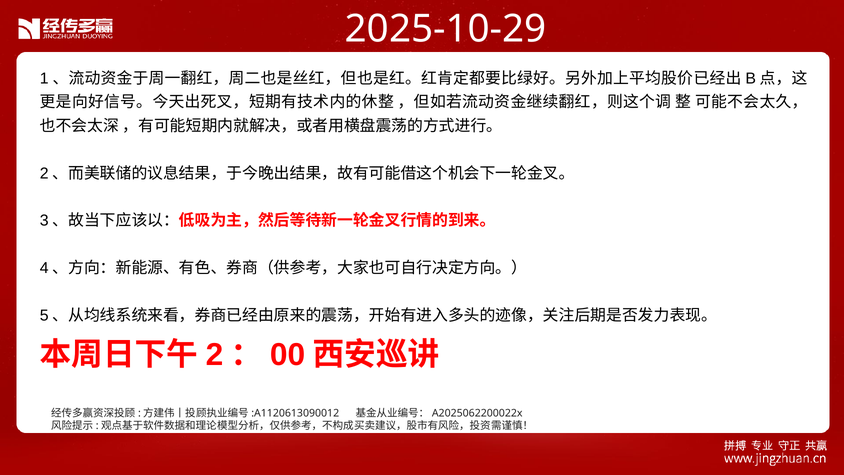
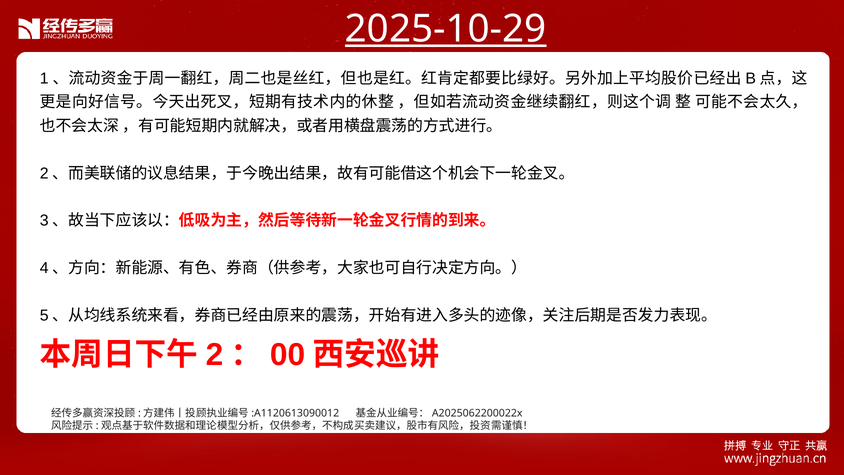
2025-10-29 underline: none -> present (446, 29)
